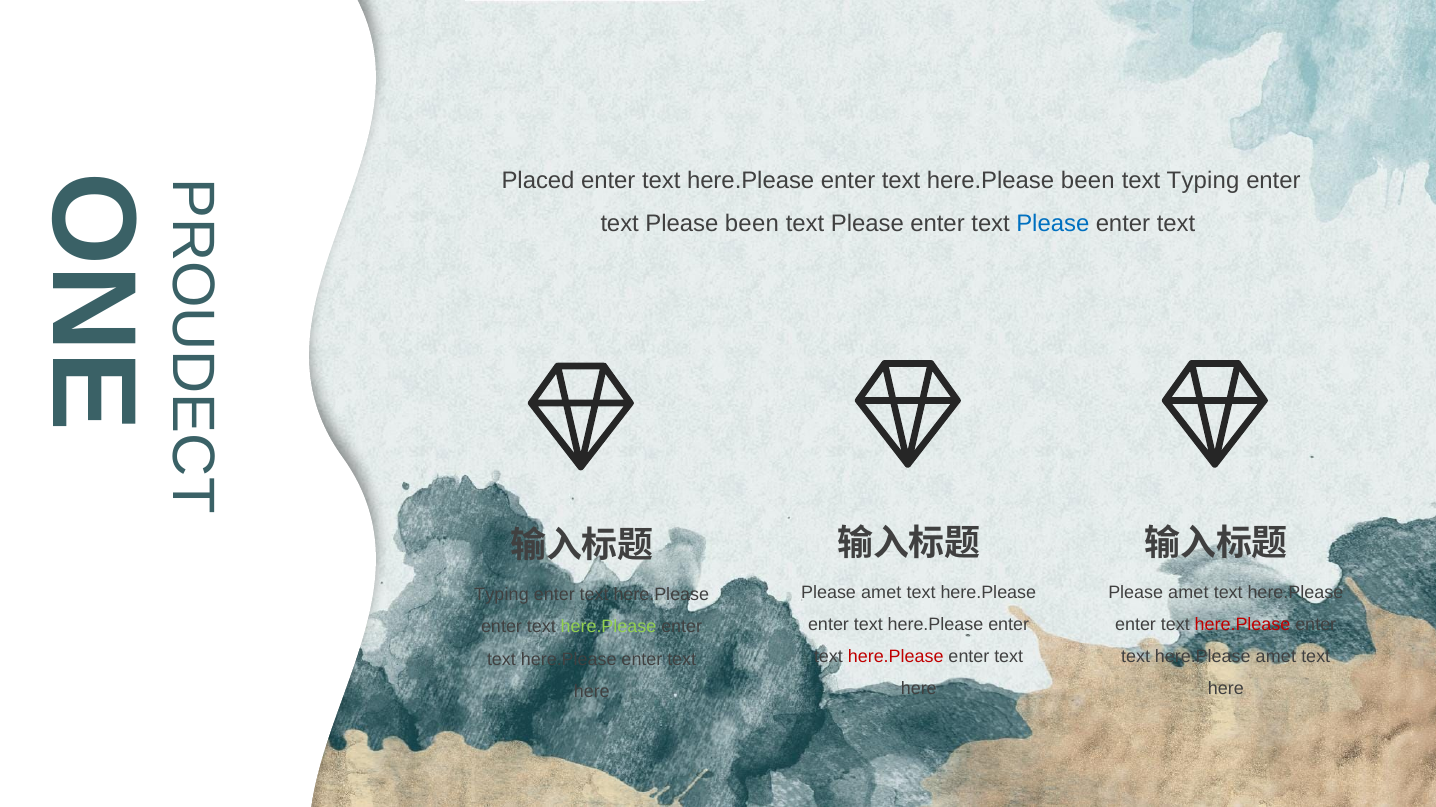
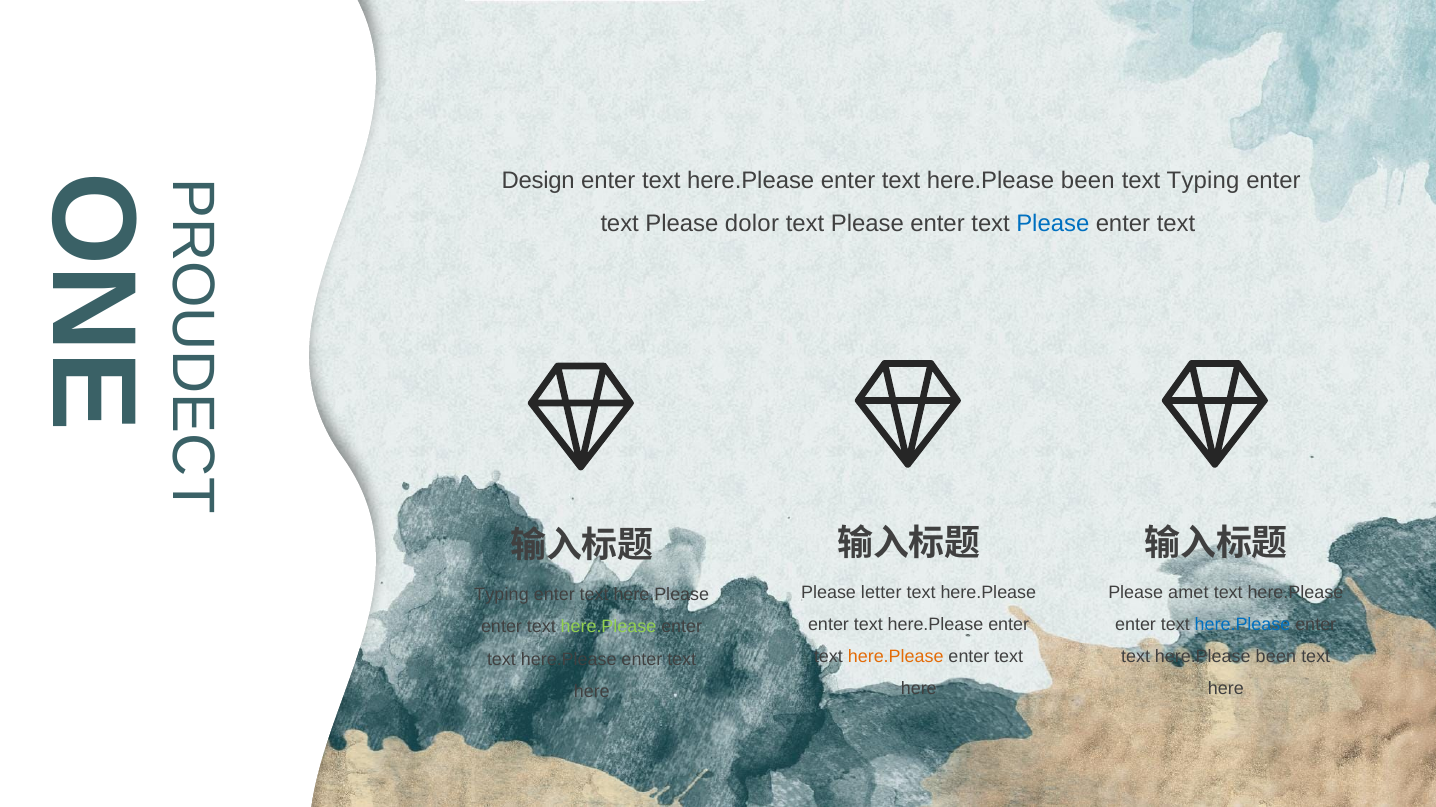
Placed: Placed -> Design (538, 181)
Please been: been -> dolor (752, 224)
amet: amet -> letter (881, 593)
here.Please colour: red -> blue (1243, 625)
here.Please colour: red -> orange (896, 657)
amet: amet -> been (1276, 657)
